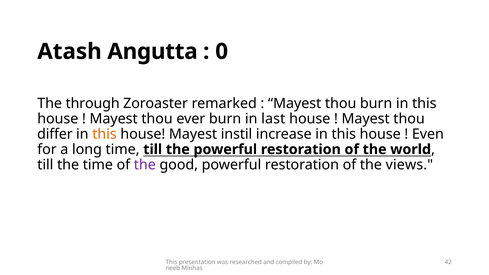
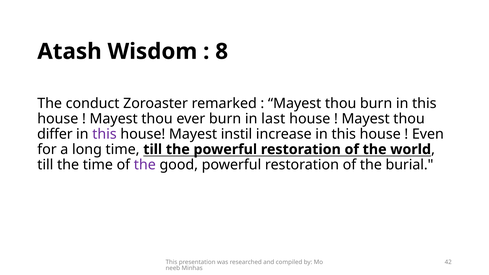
Angutta: Angutta -> Wisdom (152, 52)
0: 0 -> 8 (222, 52)
through: through -> conduct (93, 103)
this colour: orange -> purple (104, 134)
views: views -> burial (409, 165)
